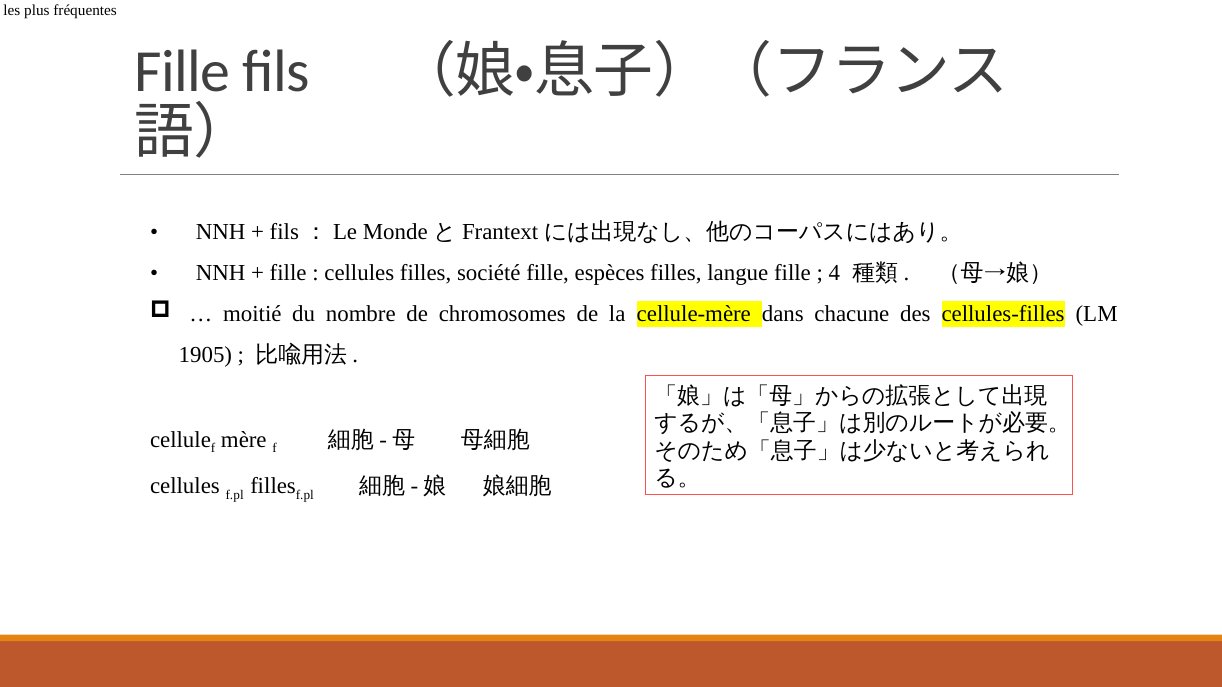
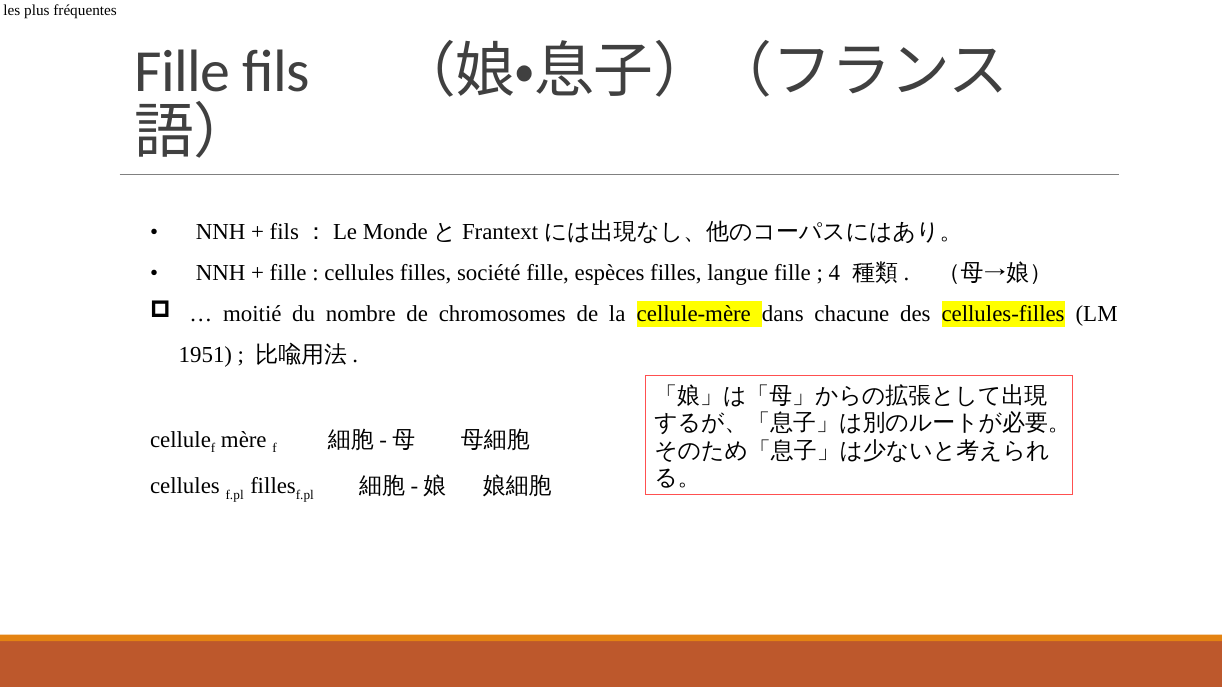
1905: 1905 -> 1951 (205, 355)
